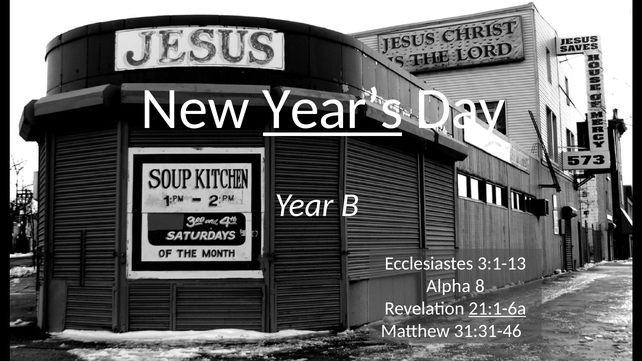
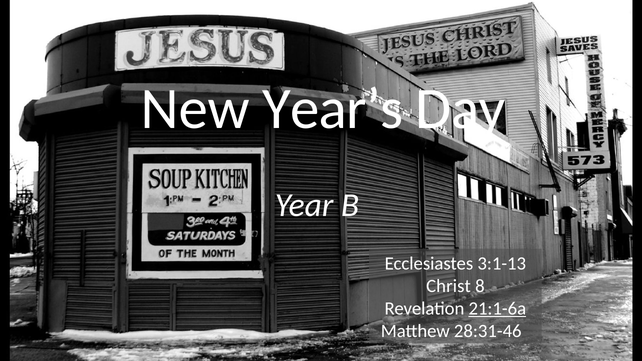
Year’s underline: present -> none (333, 109)
Alpha: Alpha -> Christ (448, 286)
31:31-46: 31:31-46 -> 28:31-46 (488, 331)
